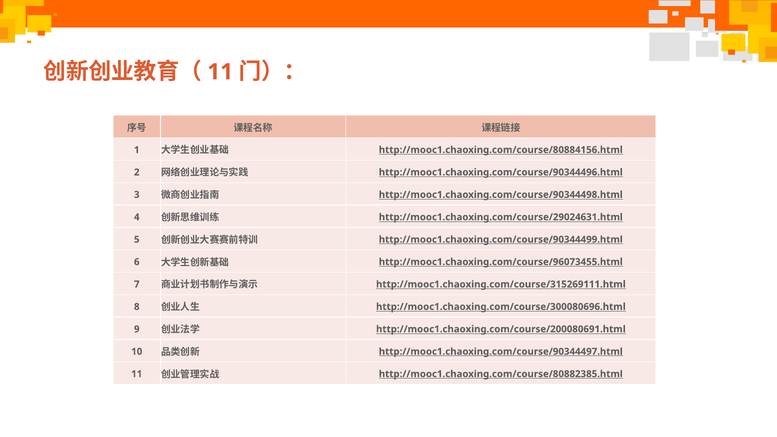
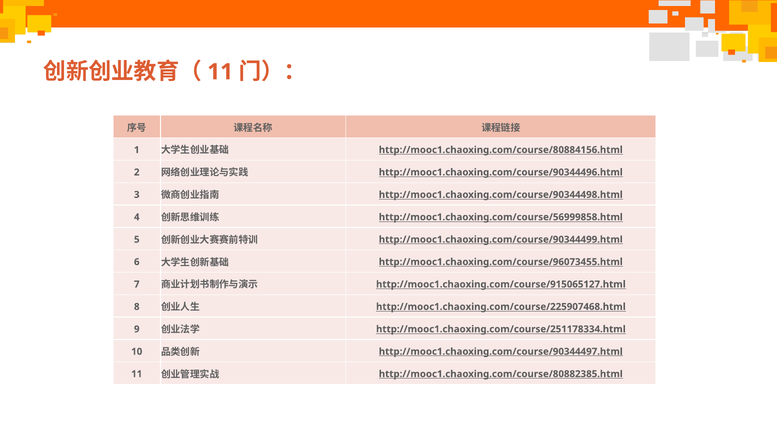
http://mooc1.chaoxing.com/course/29024631.html: http://mooc1.chaoxing.com/course/29024631.html -> http://mooc1.chaoxing.com/course/56999858.html (501, 217)
http://mooc1.chaoxing.com/course/315269111.html: http://mooc1.chaoxing.com/course/315269111.html -> http://mooc1.chaoxing.com/course/915065127.html (501, 284)
http://mooc1.chaoxing.com/course/300080696.html: http://mooc1.chaoxing.com/course/300080696.html -> http://mooc1.chaoxing.com/course/225907468.html (501, 307)
http://mooc1.chaoxing.com/course/200080691.html: http://mooc1.chaoxing.com/course/200080691.html -> http://mooc1.chaoxing.com/course/251178334.html (501, 329)
